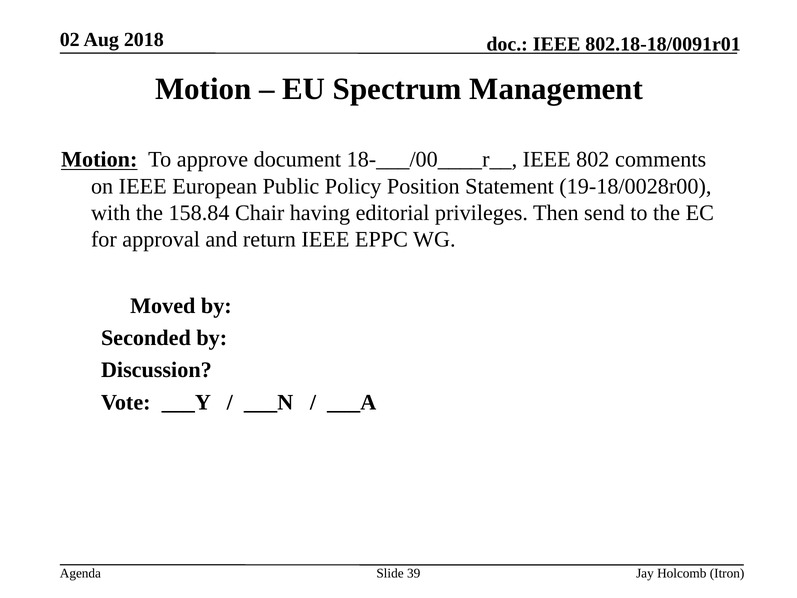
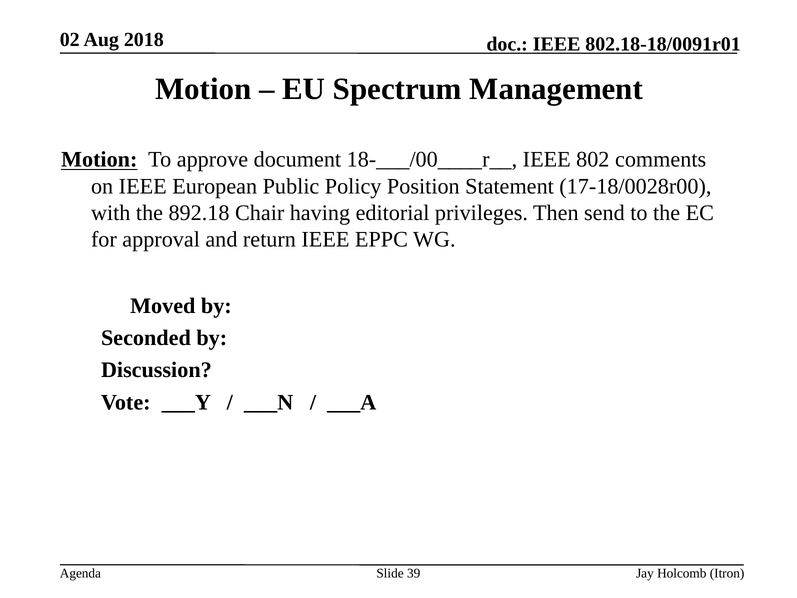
19-18/0028r00: 19-18/0028r00 -> 17-18/0028r00 (635, 186)
158.84: 158.84 -> 892.18 (199, 213)
